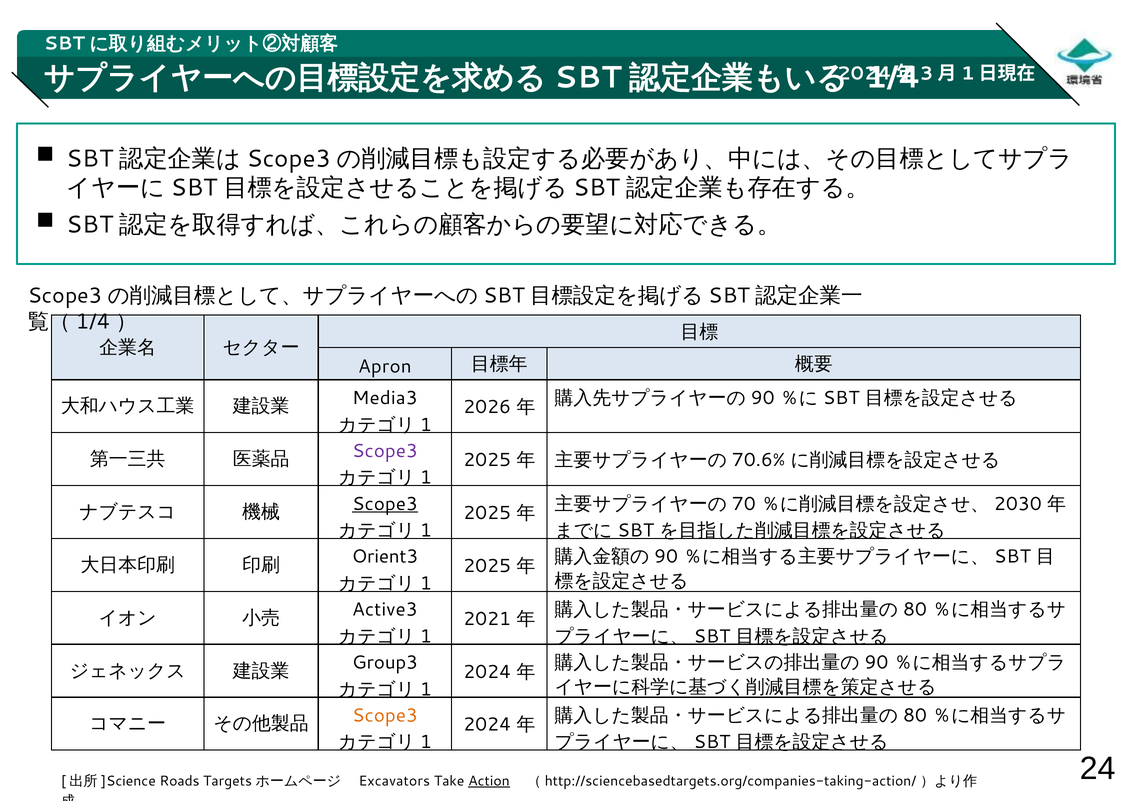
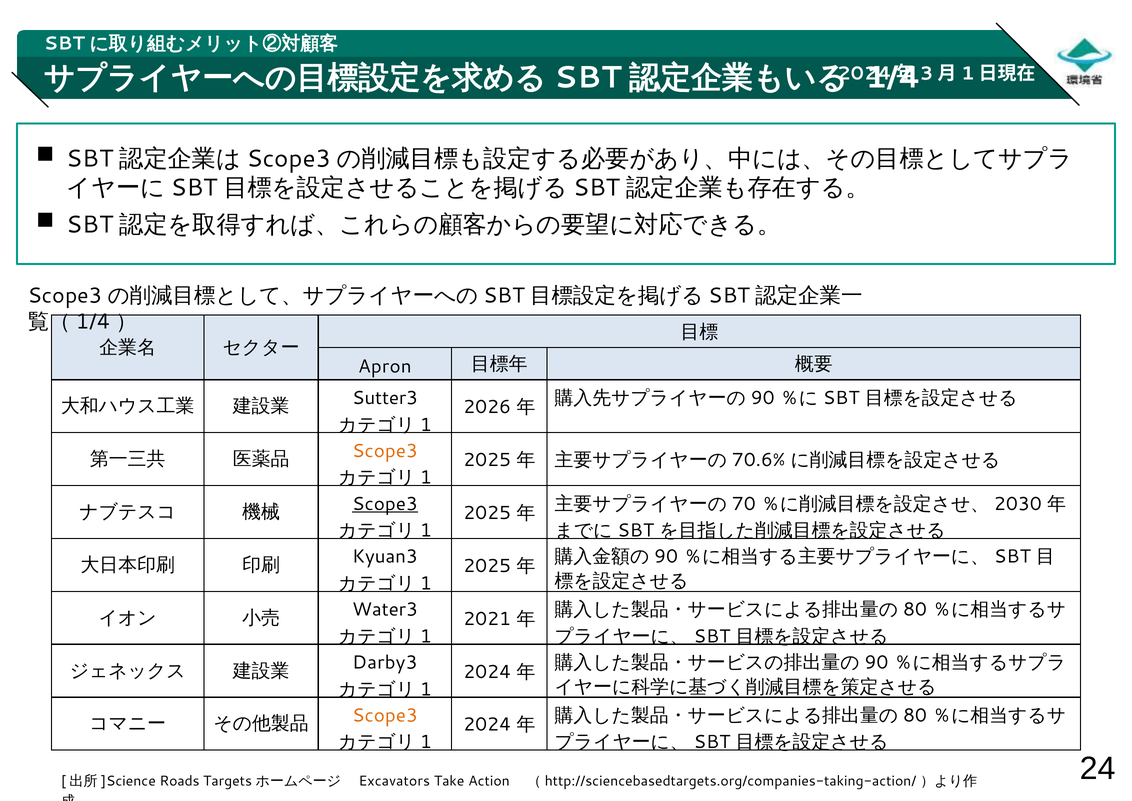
Media3: Media3 -> Sutter3 (385, 398)
Scope3 colour: purple -> orange (385, 451)
Orient3: Orient3 -> Kyuan3 (385, 556)
Active3: Active3 -> Water3 (385, 609)
Group3: Group3 -> Darby3 (385, 662)
Action underline: present -> none (489, 780)
